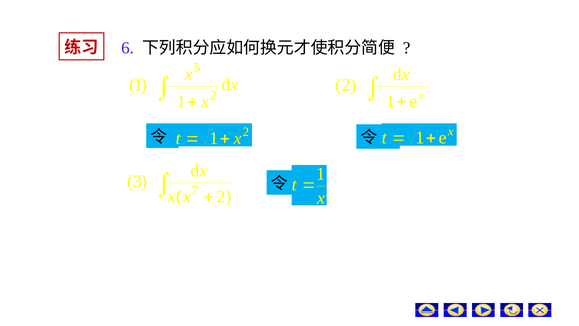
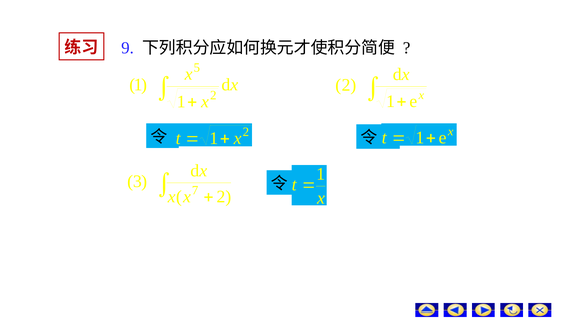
6: 6 -> 9 (128, 48)
